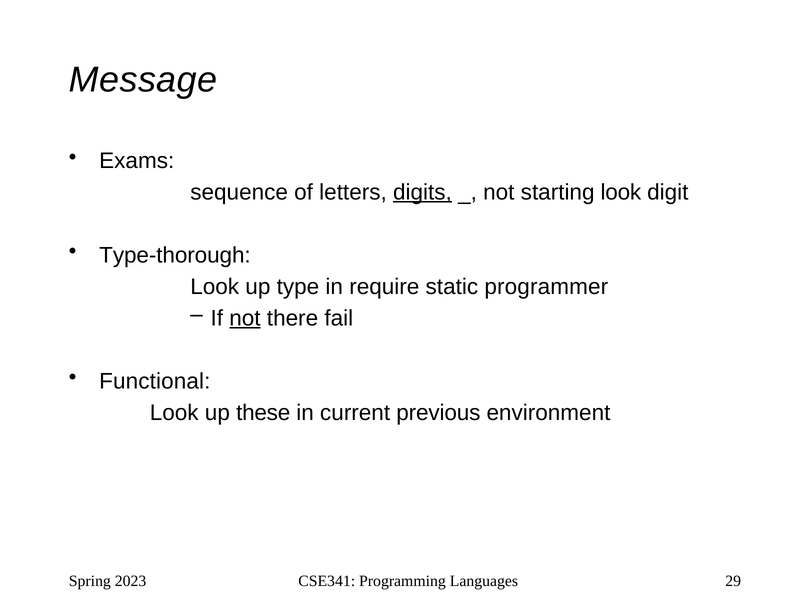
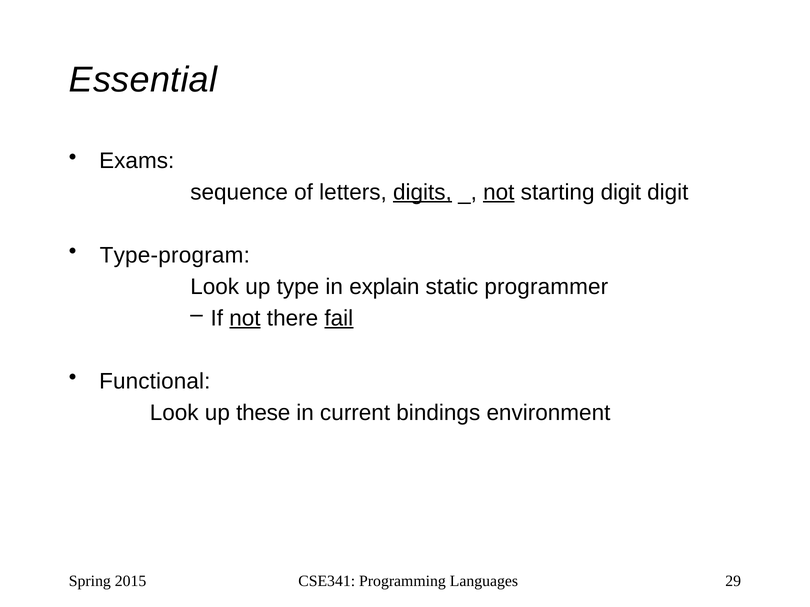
Message: Message -> Essential (143, 80)
not underline: none -> present (499, 192)
starting look: look -> digit (621, 192)
Type-thorough: Type-thorough -> Type-program (175, 255)
require: require -> explain (384, 287)
fail underline: none -> present (339, 318)
previous: previous -> bindings (438, 413)
2023: 2023 -> 2015 (131, 582)
